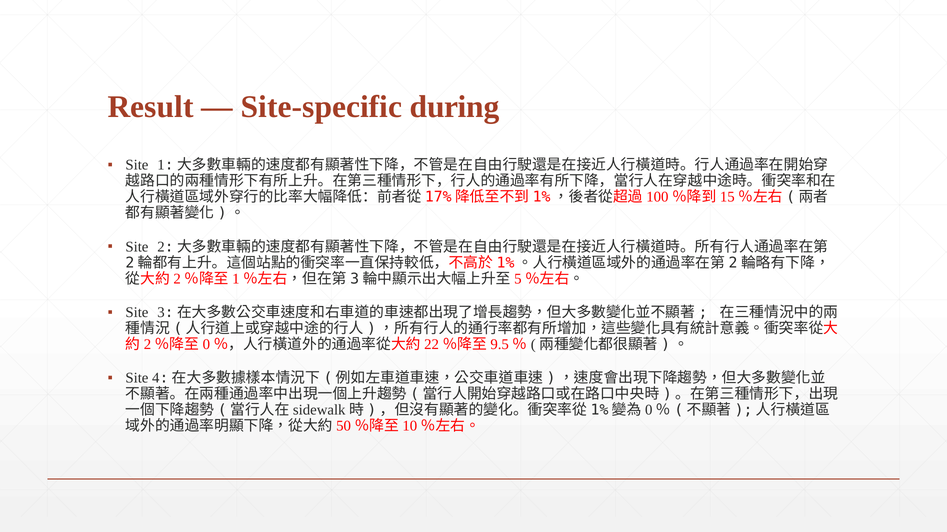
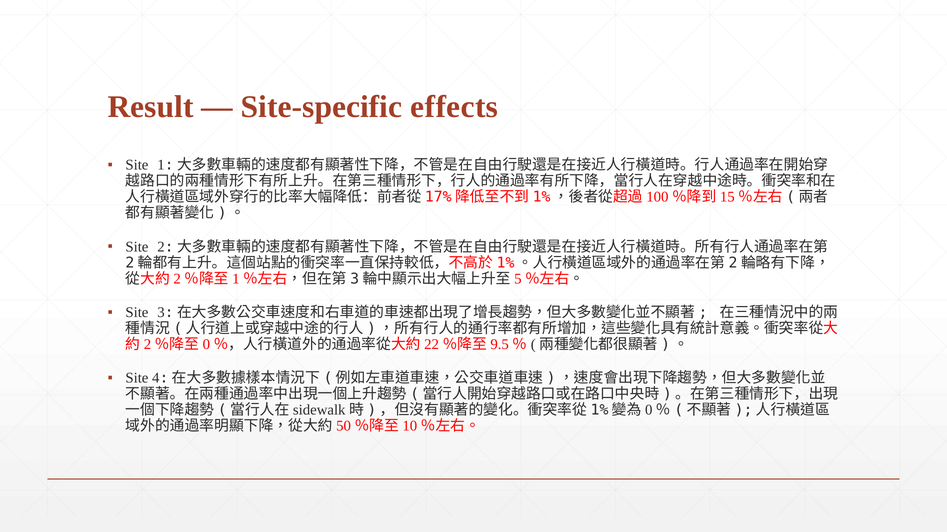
during: during -> effects (454, 107)
